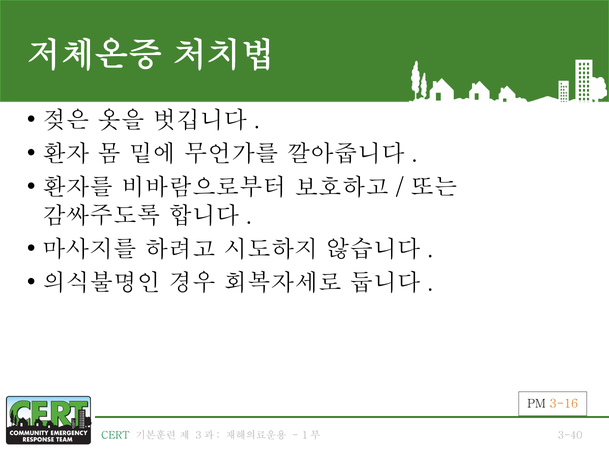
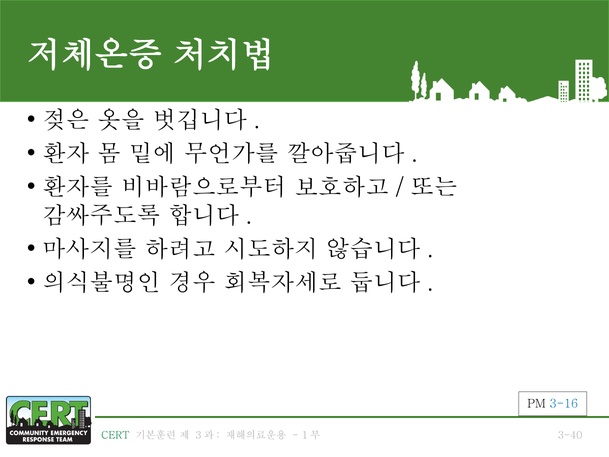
3-16 colour: orange -> blue (564, 403)
